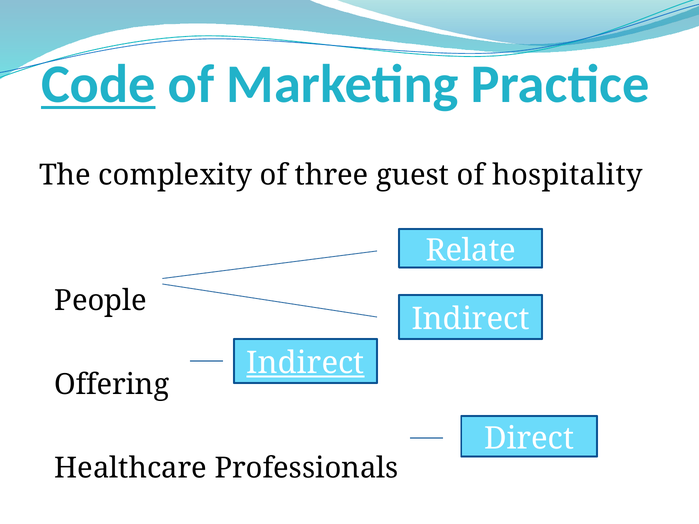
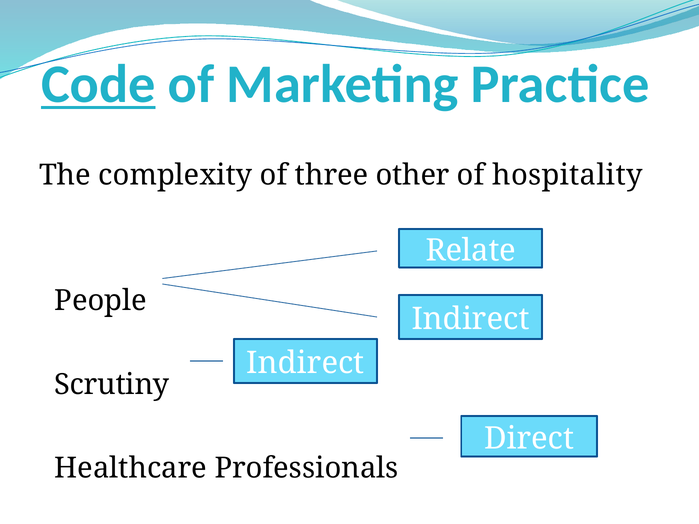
guest: guest -> other (413, 175)
Indirect underline: present -> none (305, 363)
Offering: Offering -> Scrutiny (112, 385)
